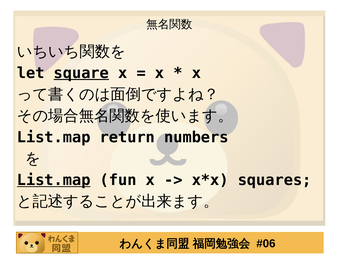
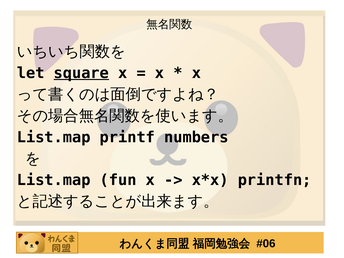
return: return -> printf (127, 137)
List.map underline: present -> none (54, 180)
squares: squares -> printfn (275, 180)
